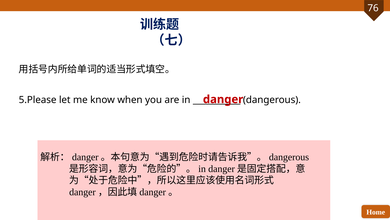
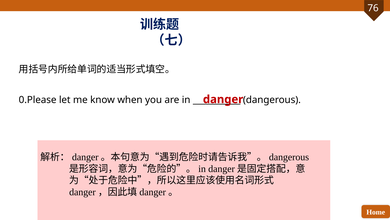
5.Please: 5.Please -> 0.Please (38, 100)
